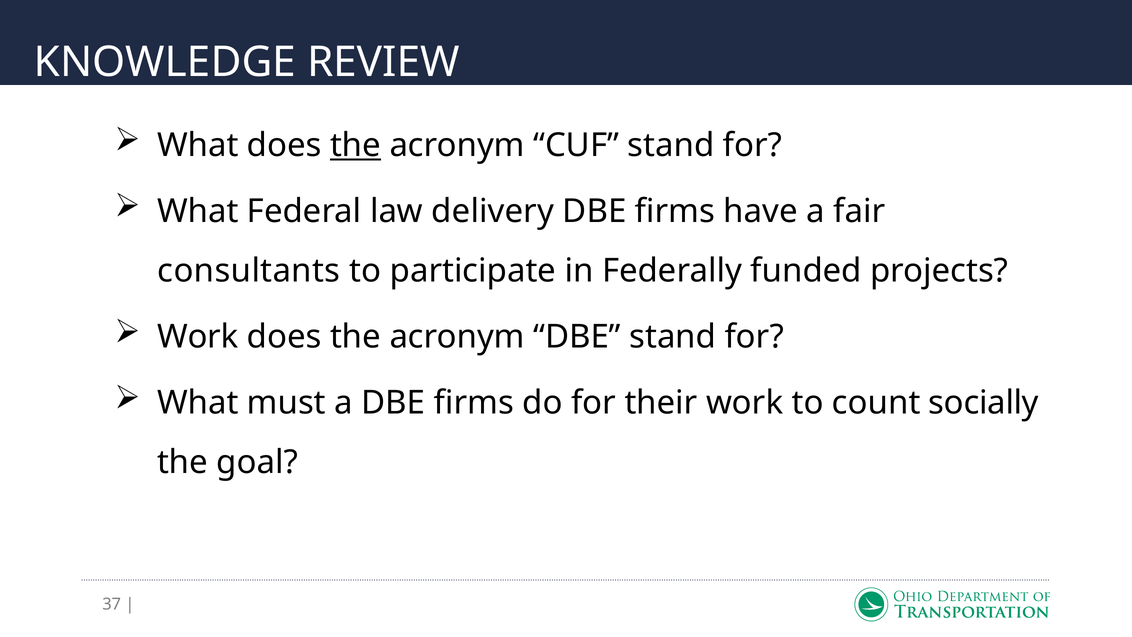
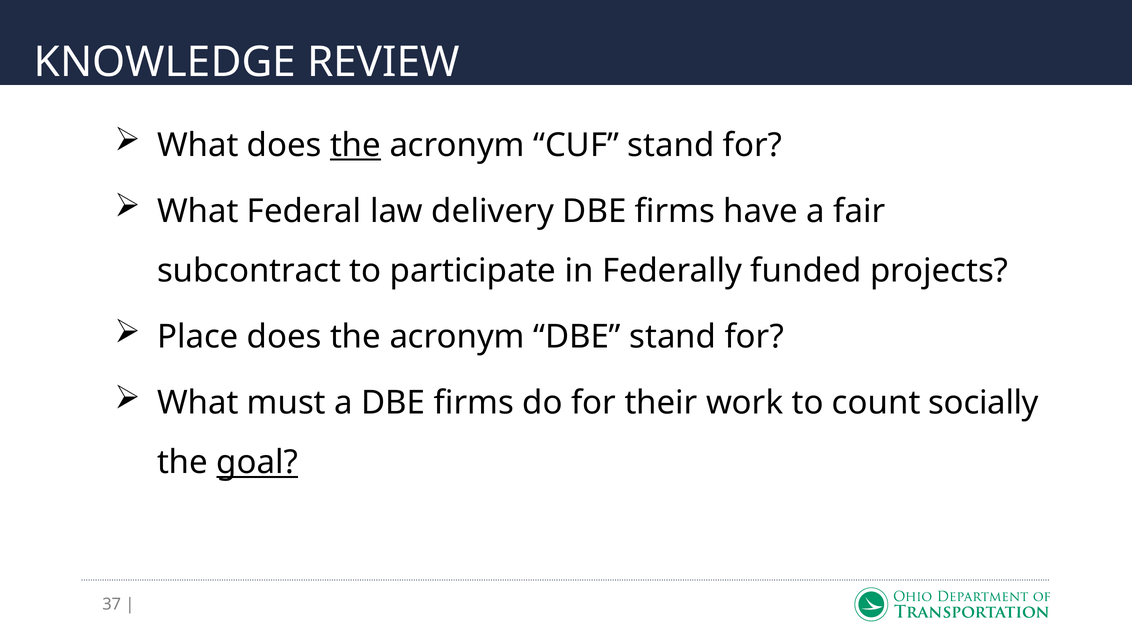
consultants: consultants -> subcontract (249, 271)
Work: Work -> Place (198, 337)
goal underline: none -> present (257, 462)
